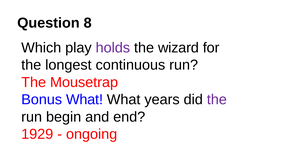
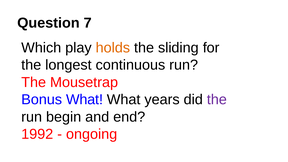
8: 8 -> 7 (88, 23)
holds colour: purple -> orange (113, 48)
wizard: wizard -> sliding (178, 48)
1929: 1929 -> 1992 (37, 134)
